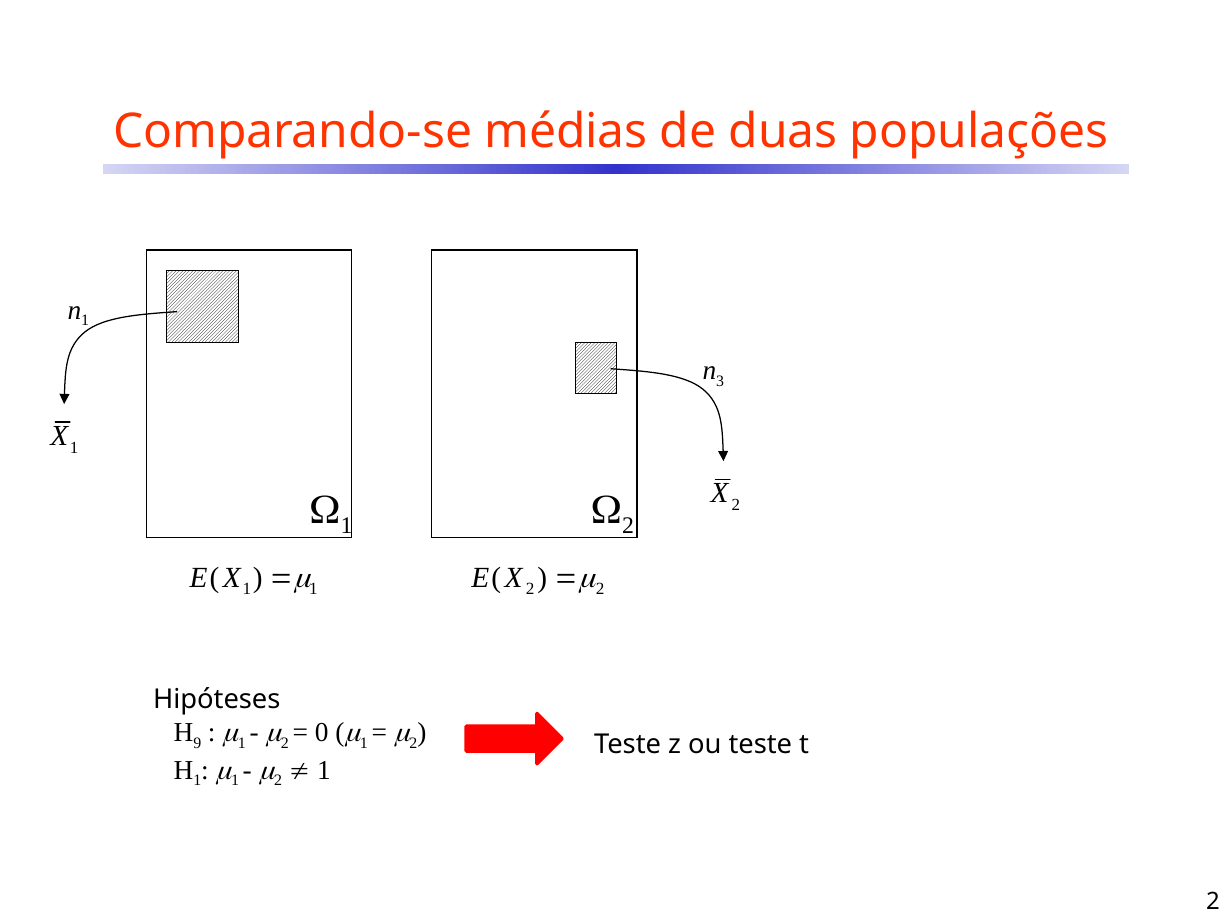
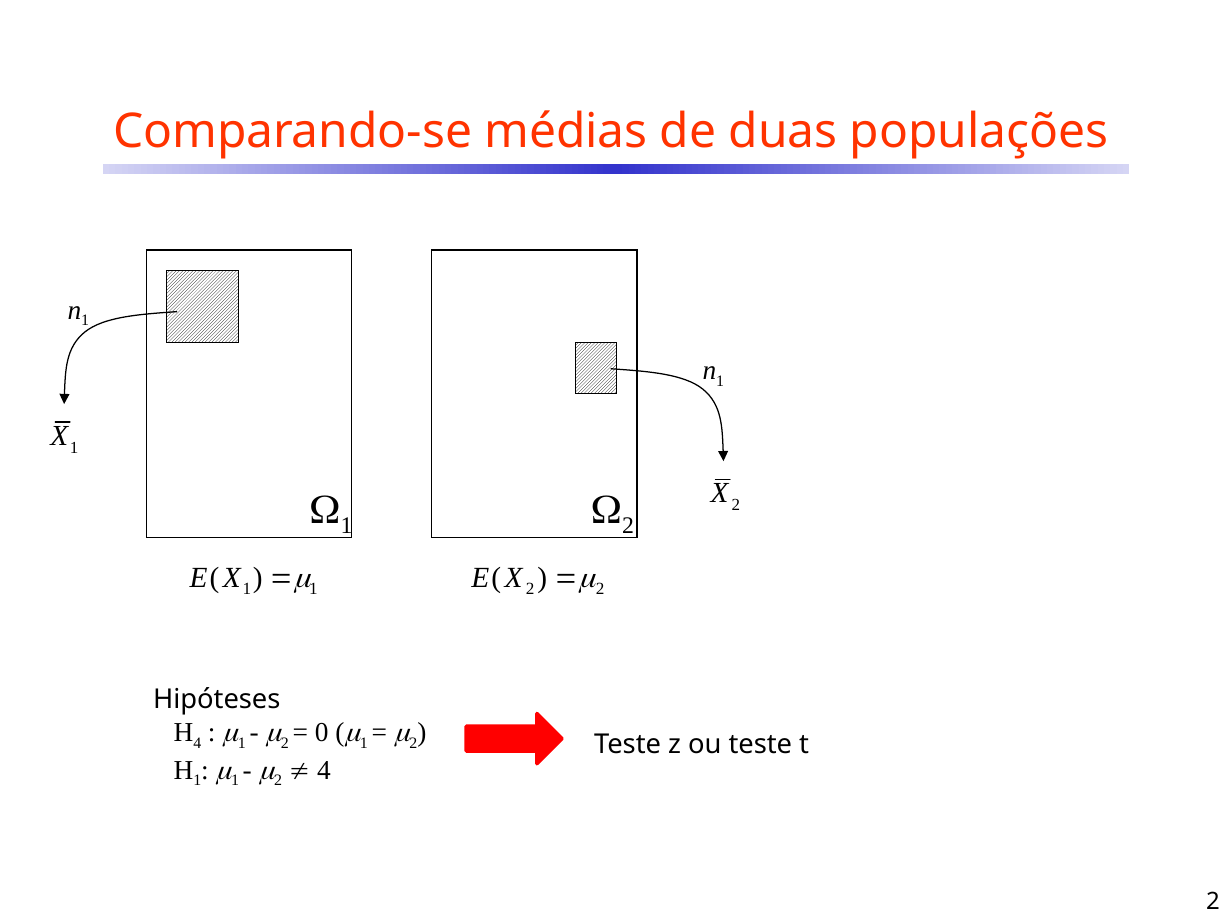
3: 3 -> 1 (720, 381)
9: 9 -> 4 (197, 743)
1: 1 -> 4 (324, 770)
